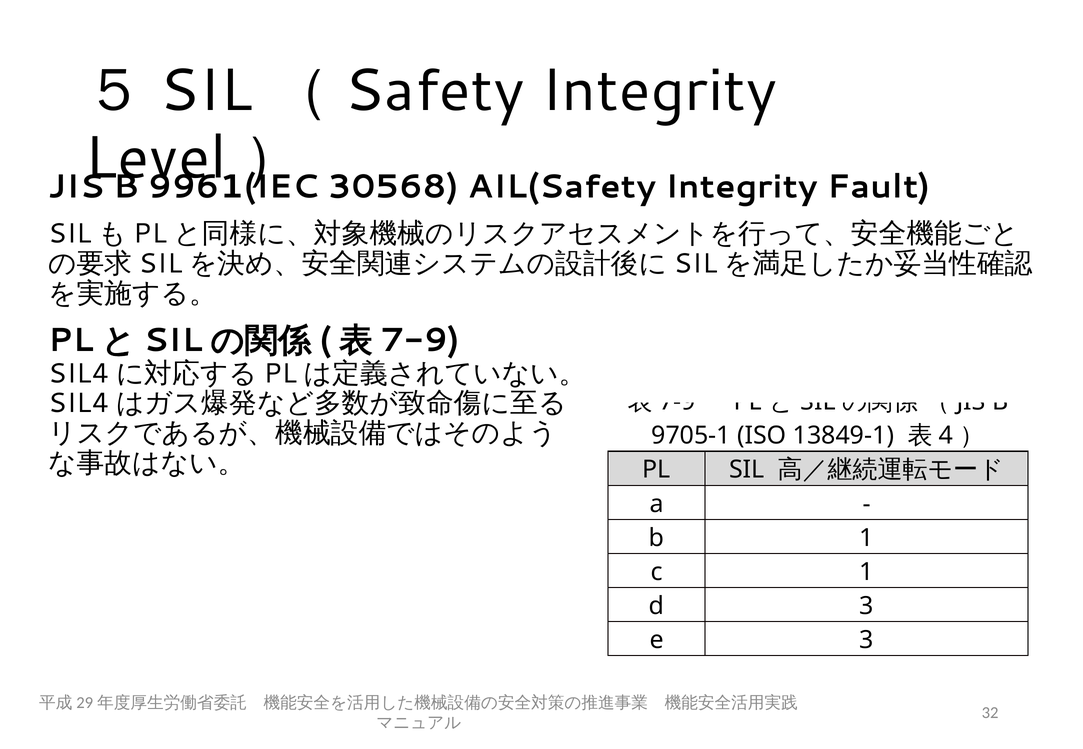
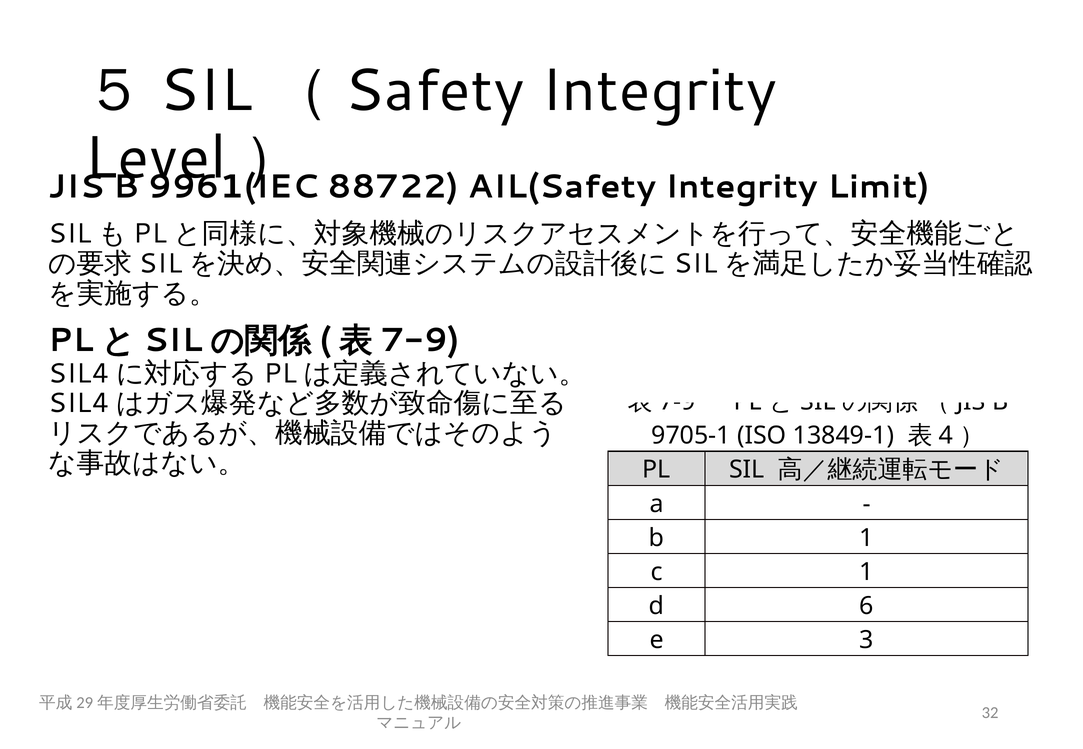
30568: 30568 -> 88722 (393, 187)
Fault: Fault -> Limit (879, 187)
d 3: 3 -> 6 (867, 606)
